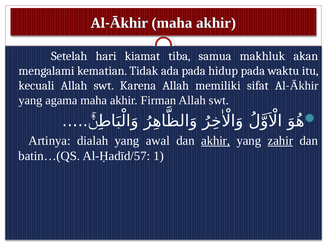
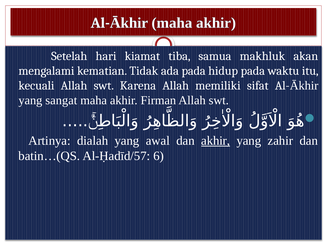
agama: agama -> sangat (61, 100)
zahir underline: present -> none (280, 141)
1: 1 -> 6 (159, 156)
